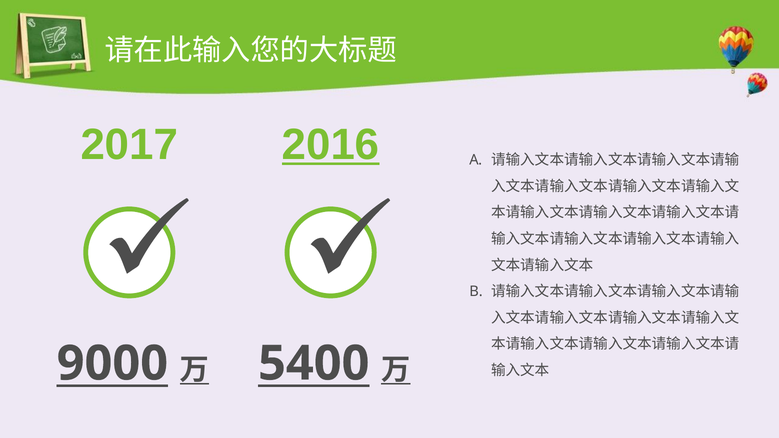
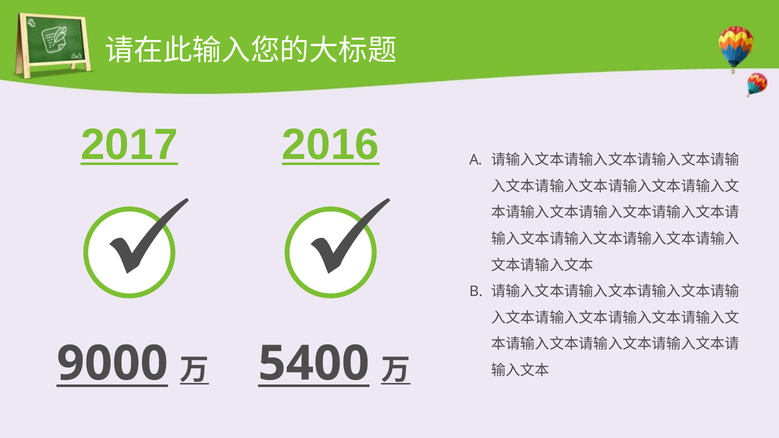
2017 underline: none -> present (129, 145)
